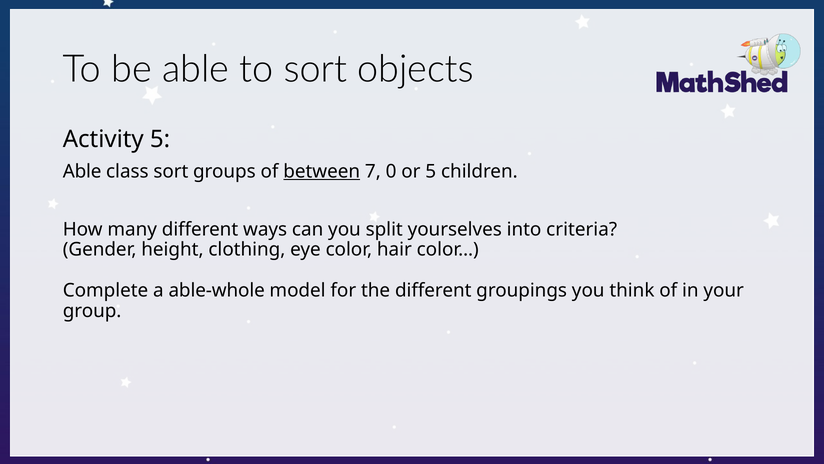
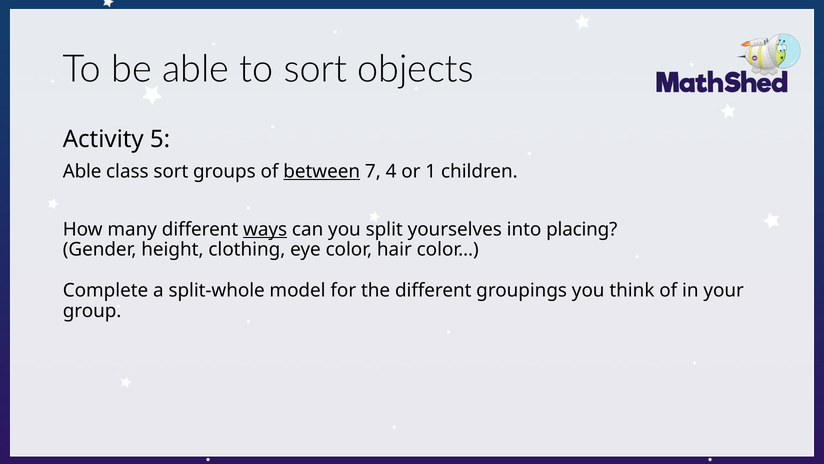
0: 0 -> 4 (391, 171)
or 5: 5 -> 1 (431, 171)
ways underline: none -> present (265, 229)
criteria: criteria -> placing (582, 229)
able-whole: able-whole -> split-whole (217, 290)
